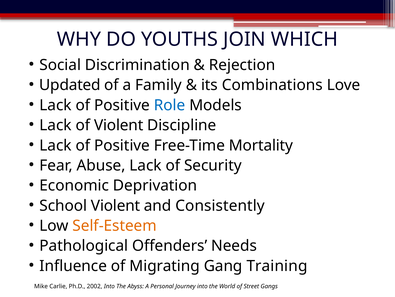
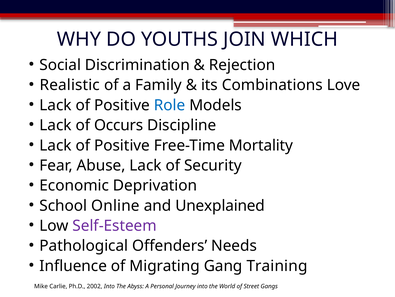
Updated: Updated -> Realistic (70, 85)
of Violent: Violent -> Occurs (119, 125)
School Violent: Violent -> Online (115, 205)
Consistently: Consistently -> Unexplained (220, 205)
Self-Esteem colour: orange -> purple (115, 225)
